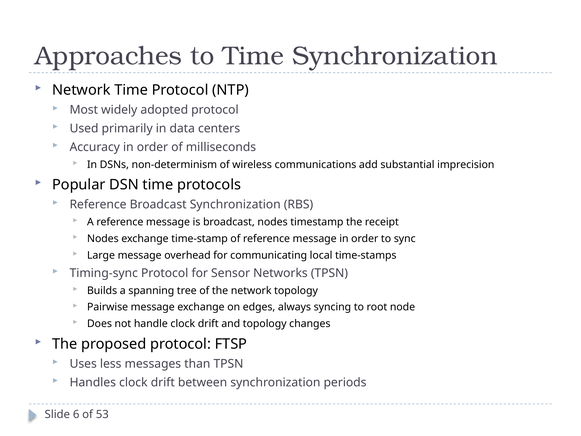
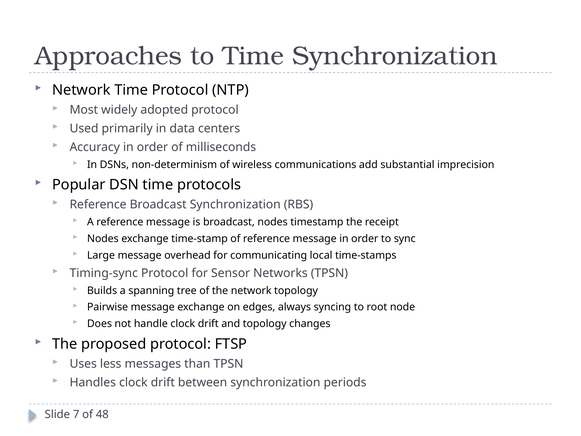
6: 6 -> 7 (76, 414)
53: 53 -> 48 (102, 414)
